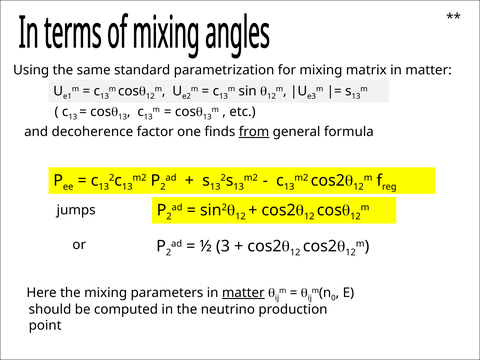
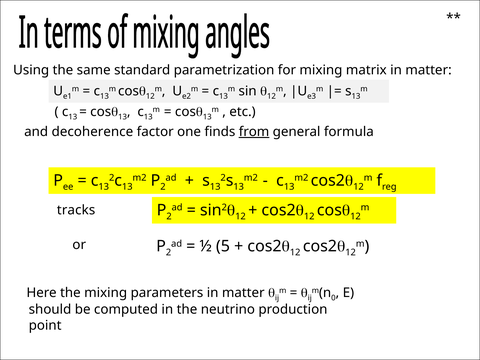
jumps: jumps -> tracks (76, 210)
3: 3 -> 5 (223, 246)
matter underline: present -> none (243, 293)
